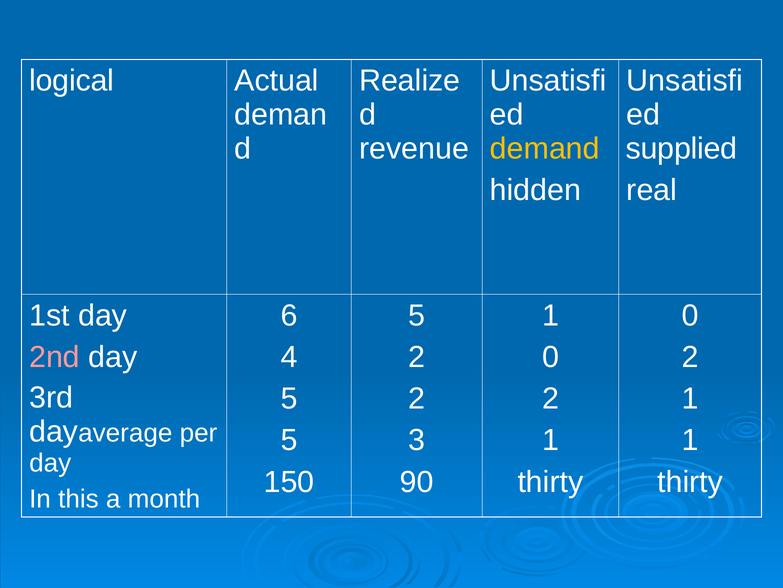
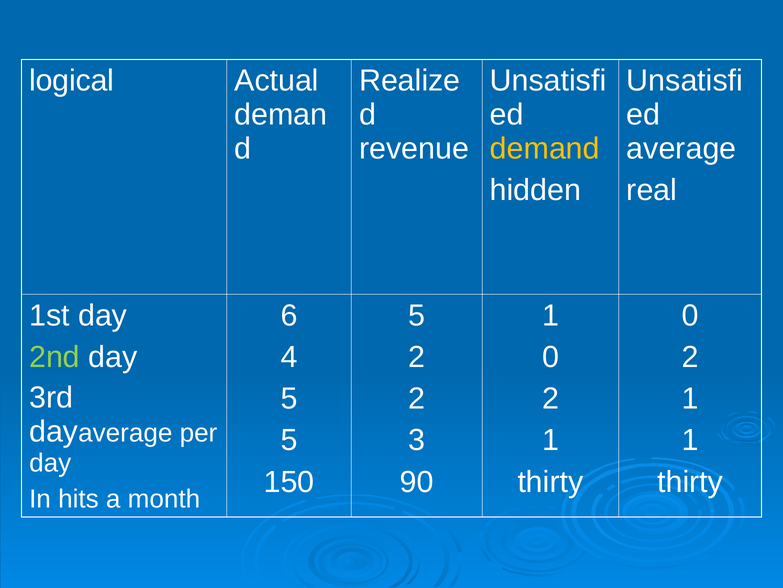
supplied: supplied -> average (681, 149)
2nd colour: pink -> light green (55, 357)
this: this -> hits (78, 498)
